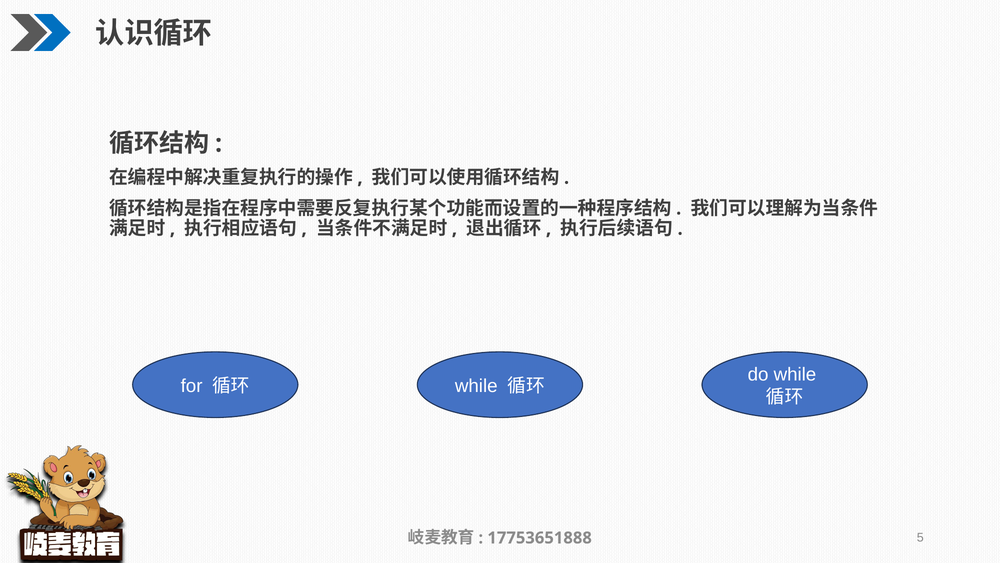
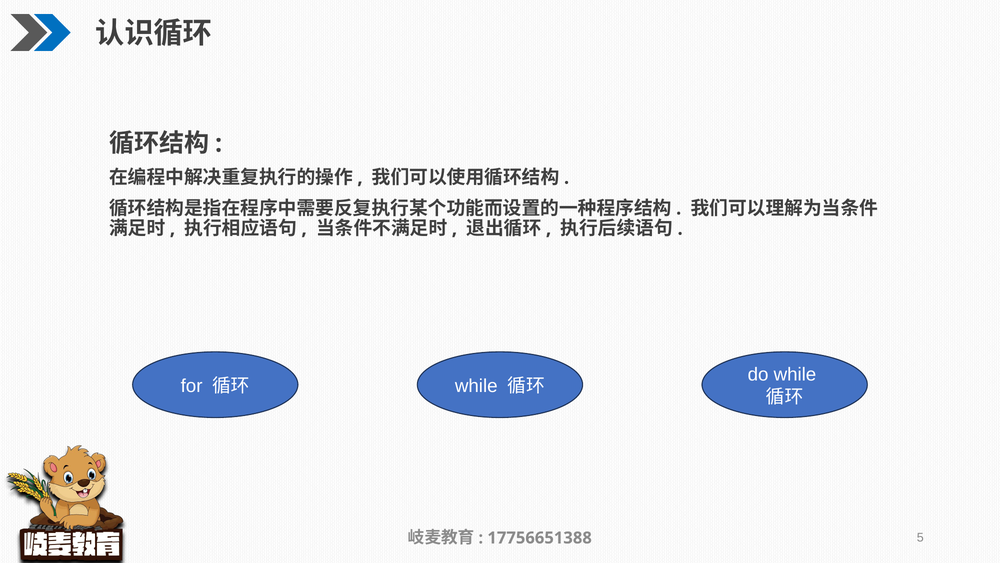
17753651888: 17753651888 -> 17756651388 (540, 537)
